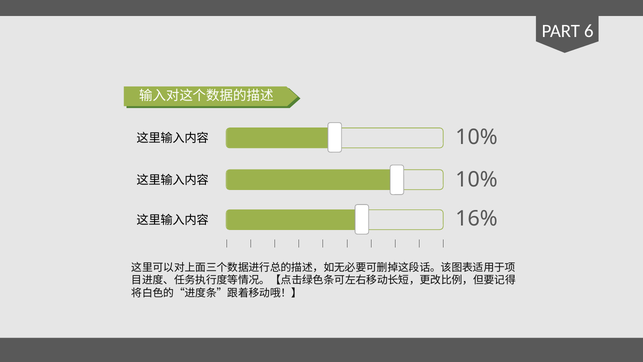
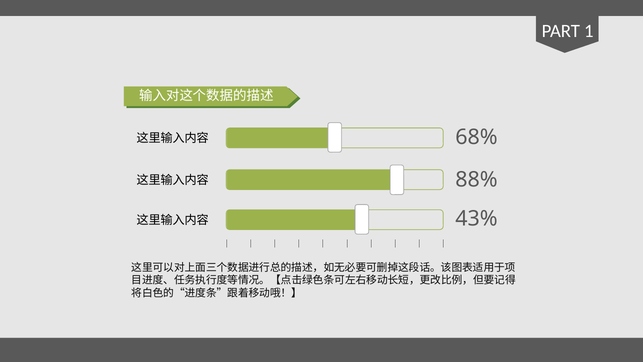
6: 6 -> 1 (589, 31)
10%: 10% -> 68% (476, 137)
10%: 10% -> 88% (476, 180)
16%: 16% -> 43% (476, 219)
